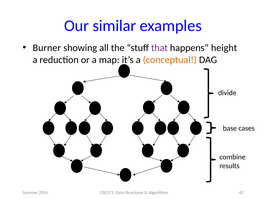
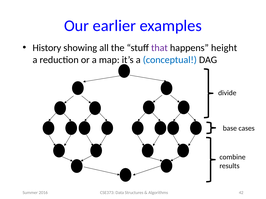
similar: similar -> earlier (114, 26)
Burner: Burner -> History (47, 48)
conceptual colour: orange -> blue (170, 60)
